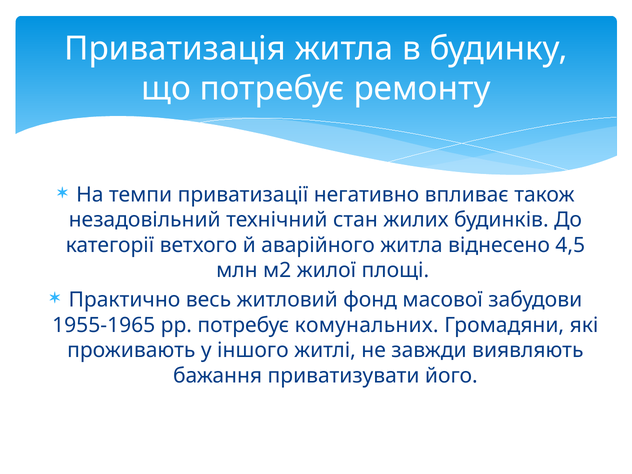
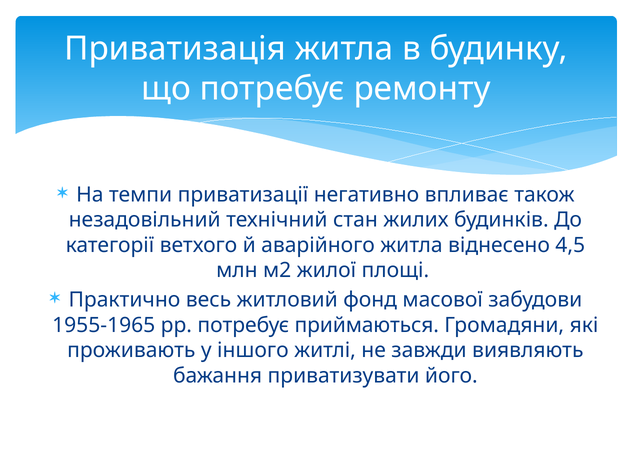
комунальних: комунальних -> приймаються (367, 325)
